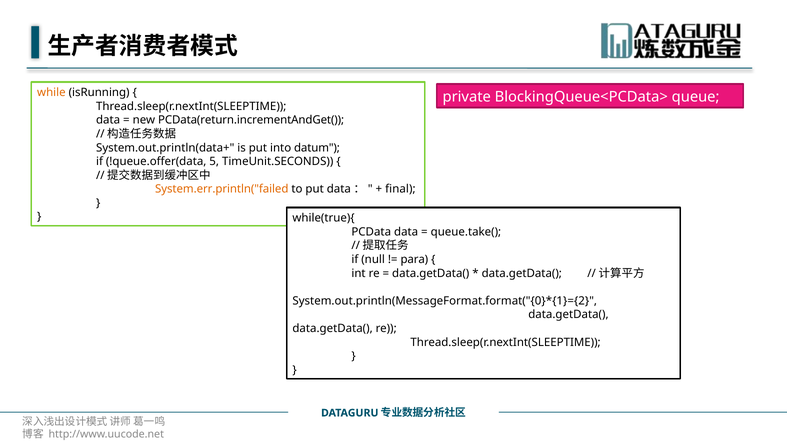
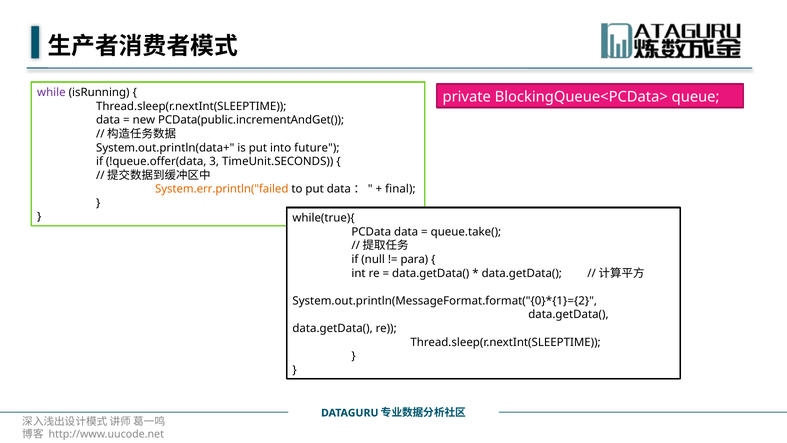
while colour: orange -> purple (51, 92)
PCData(return.incrementAndGet(: PCData(return.incrementAndGet( -> PCData(public.incrementAndGet( (251, 120)
datum: datum -> future (317, 148)
5: 5 -> 3 (214, 161)
